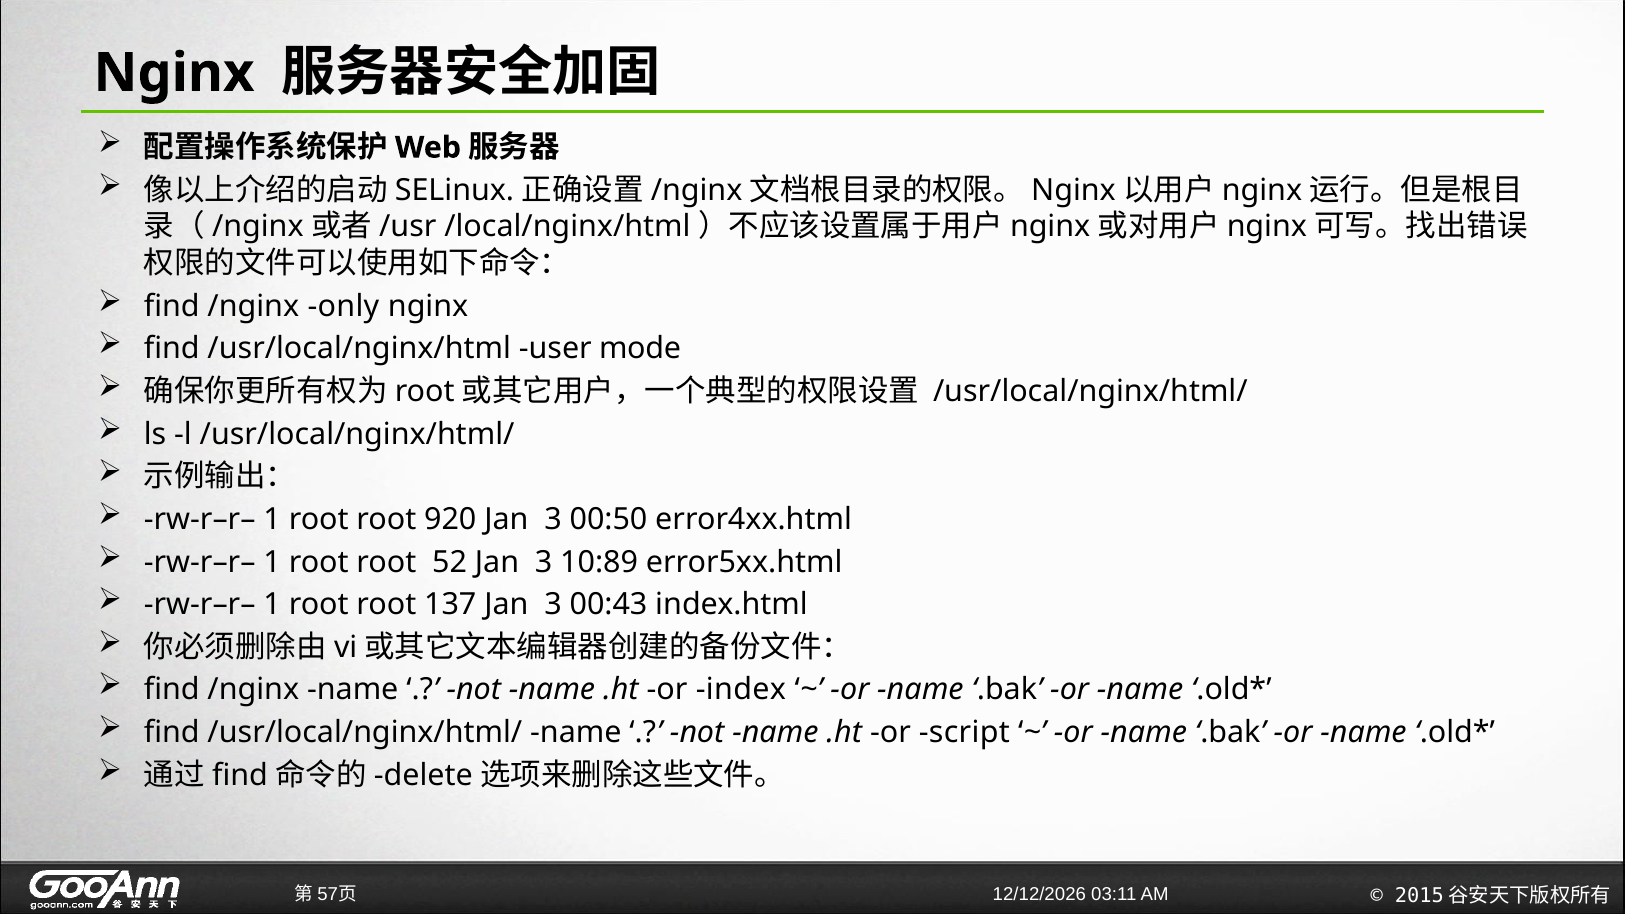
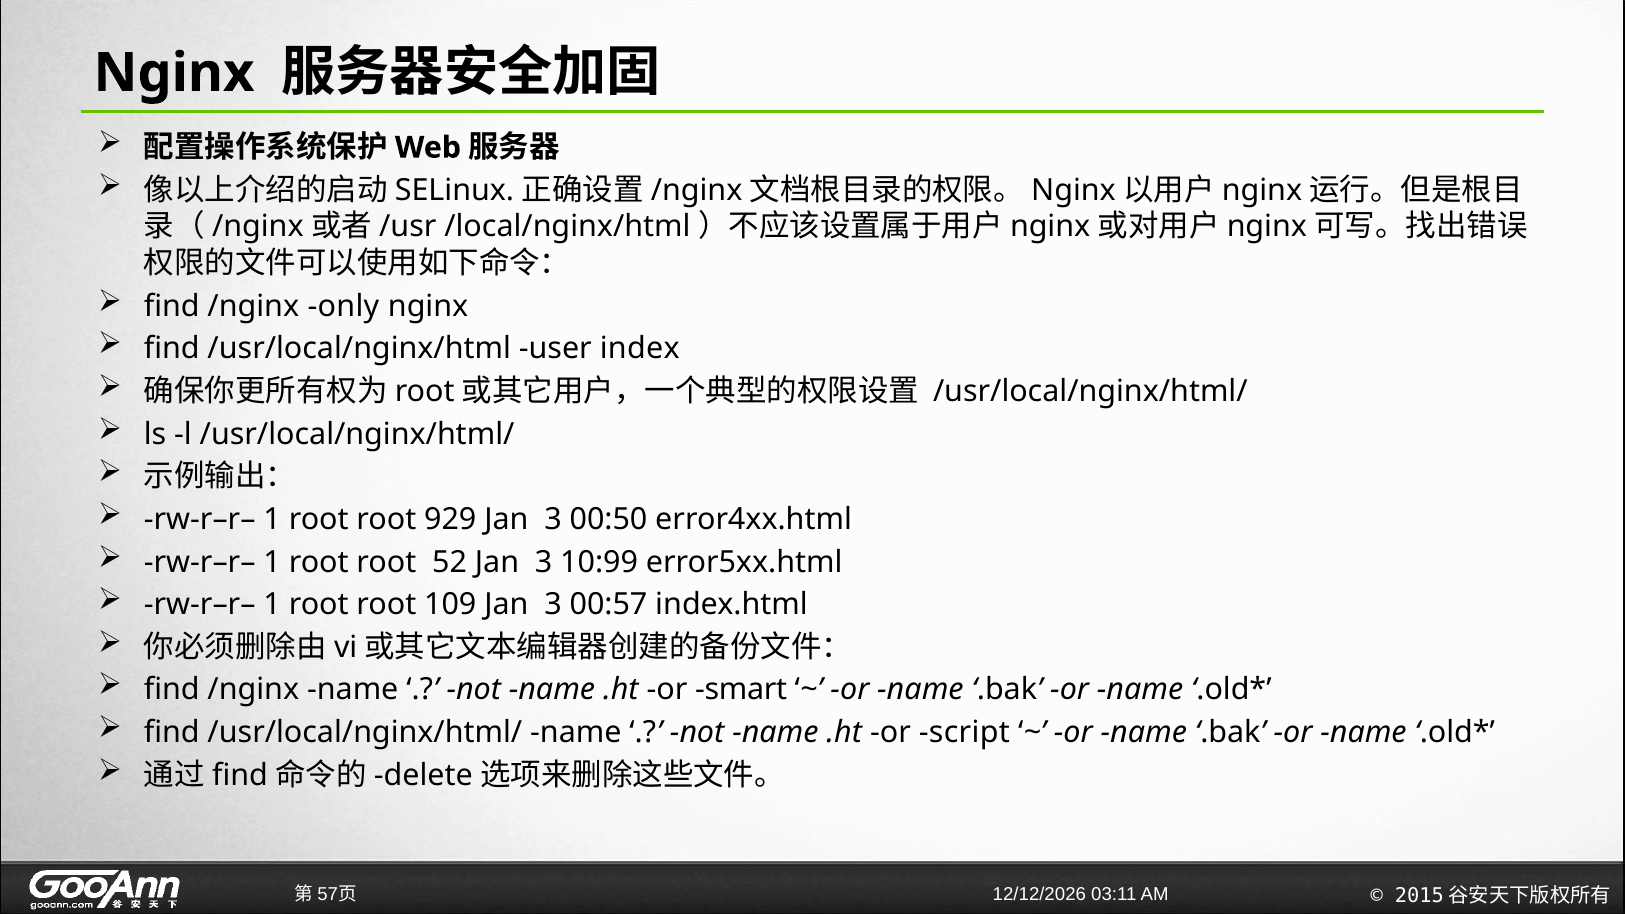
mode: mode -> index (640, 349)
920: 920 -> 929 (450, 519)
10:89: 10:89 -> 10:99 (599, 562)
137: 137 -> 109 (450, 605)
00:43: 00:43 -> 00:57 (609, 605)
index: index -> smart (741, 690)
